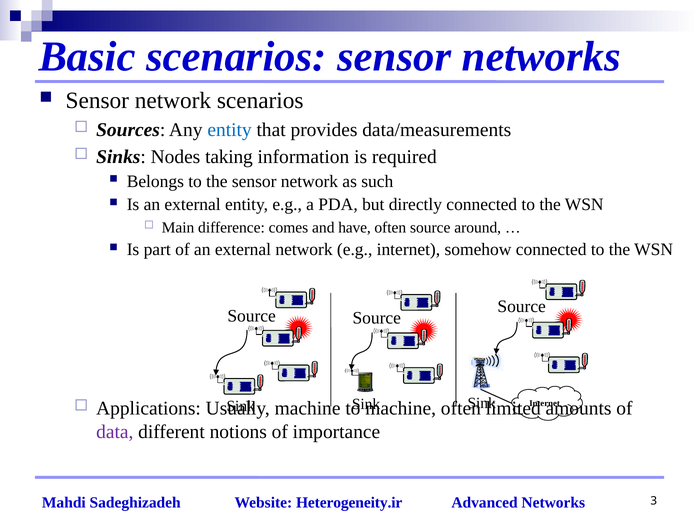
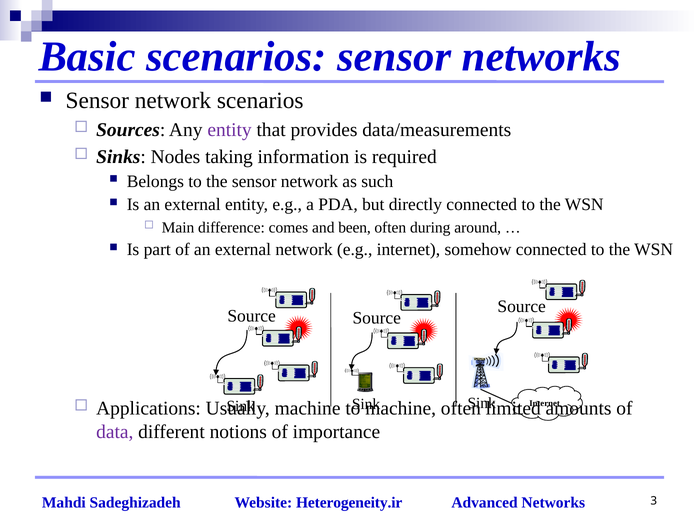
entity colour: blue -> purple (230, 130)
have: have -> been (355, 228)
often source: source -> during (430, 228)
